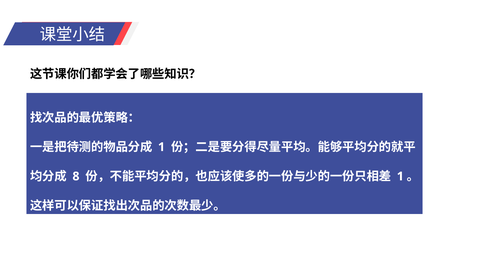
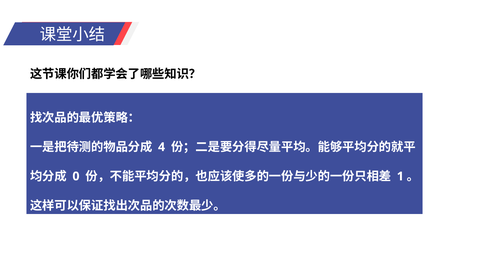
1: 1 -> 4 (162, 147)
8: 8 -> 0 (76, 176)
